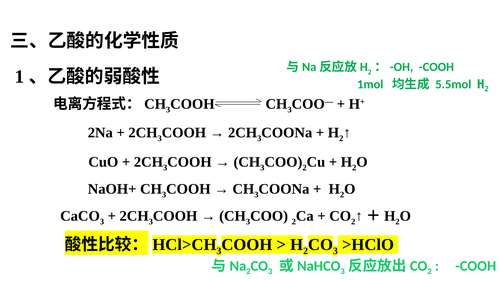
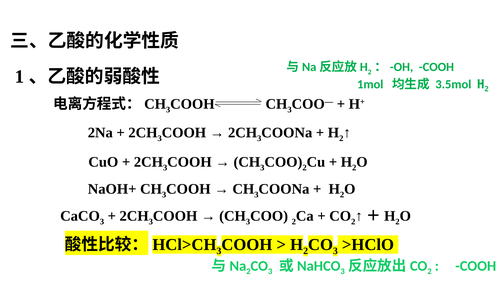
5.5mol: 5.5mol -> 3.5mol (453, 84)
